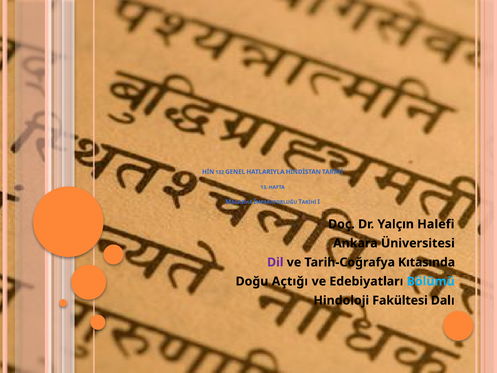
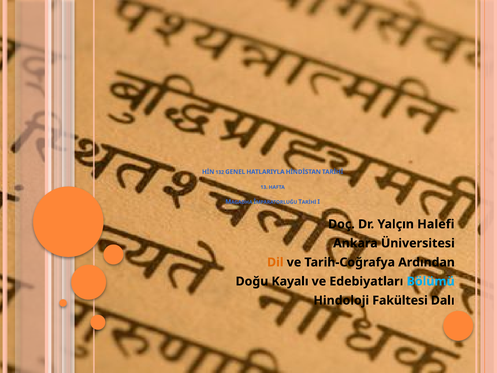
Dil colour: purple -> orange (275, 262)
Kıtasında: Kıtasında -> Ardından (427, 262)
Açtığı: Açtığı -> Kayalı (290, 281)
